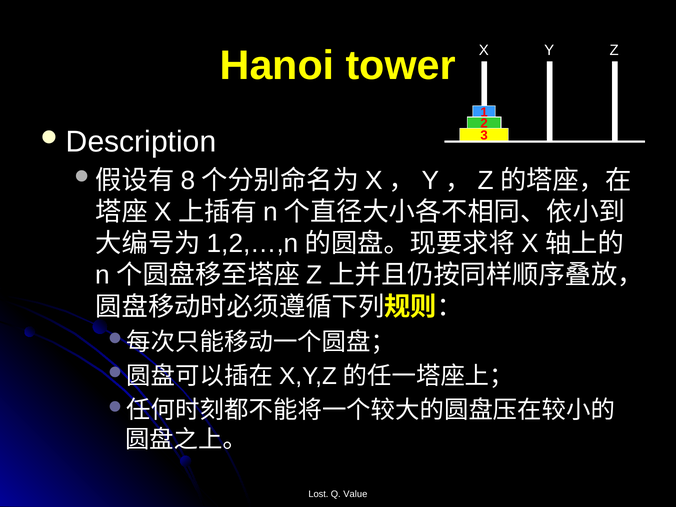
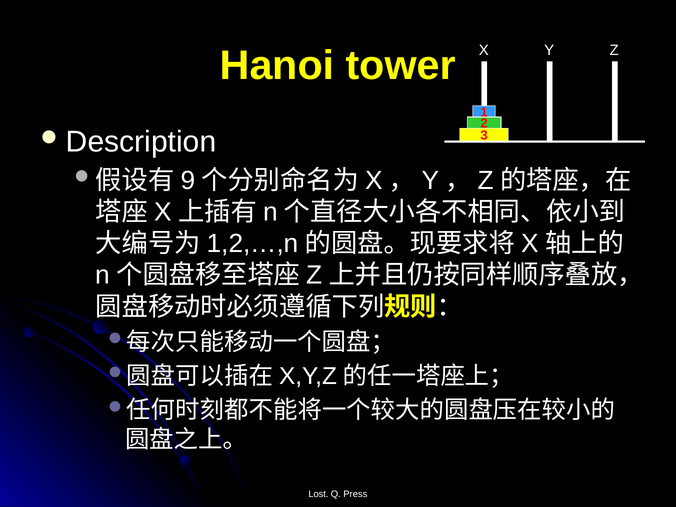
8: 8 -> 9 (188, 181)
Value: Value -> Press (355, 494)
